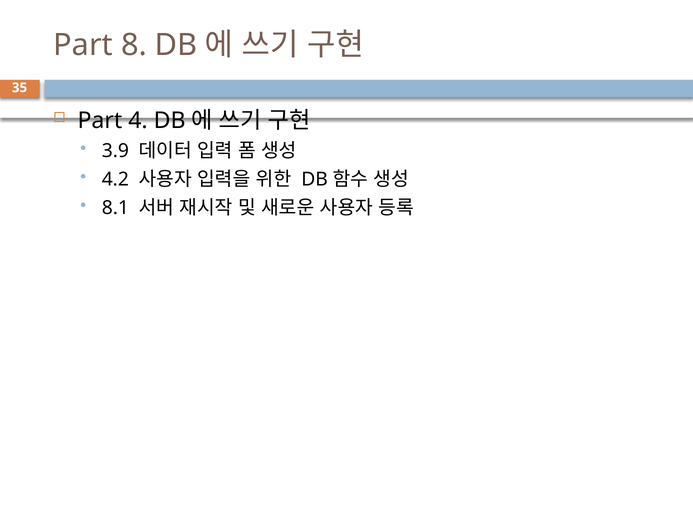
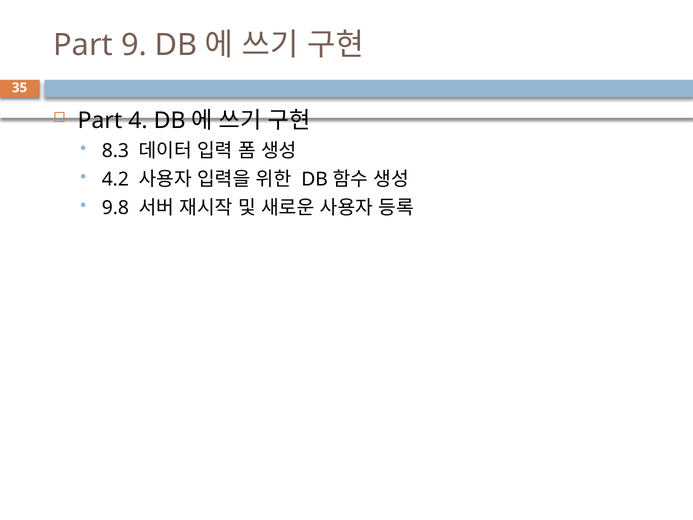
8: 8 -> 9 (134, 45)
3.9: 3.9 -> 8.3 (115, 151)
8.1: 8.1 -> 9.8 (115, 208)
